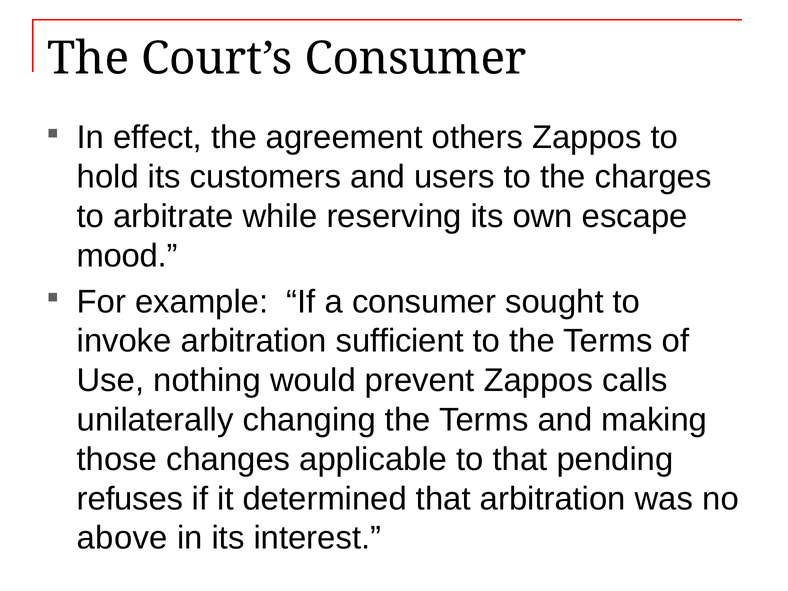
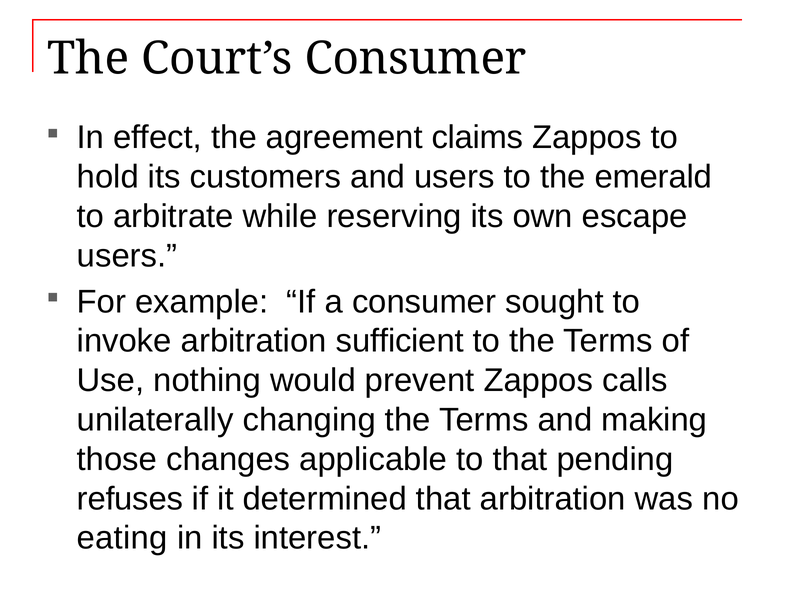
others: others -> claims (478, 138)
charges: charges -> emerald (653, 177)
mood: mood -> users (127, 256)
above: above -> eating (122, 538)
